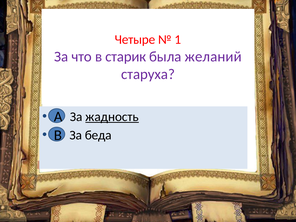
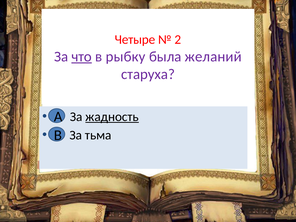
1: 1 -> 2 (178, 40)
что underline: none -> present (82, 57)
старик: старик -> рыбку (126, 57)
беда: беда -> тьма (98, 135)
